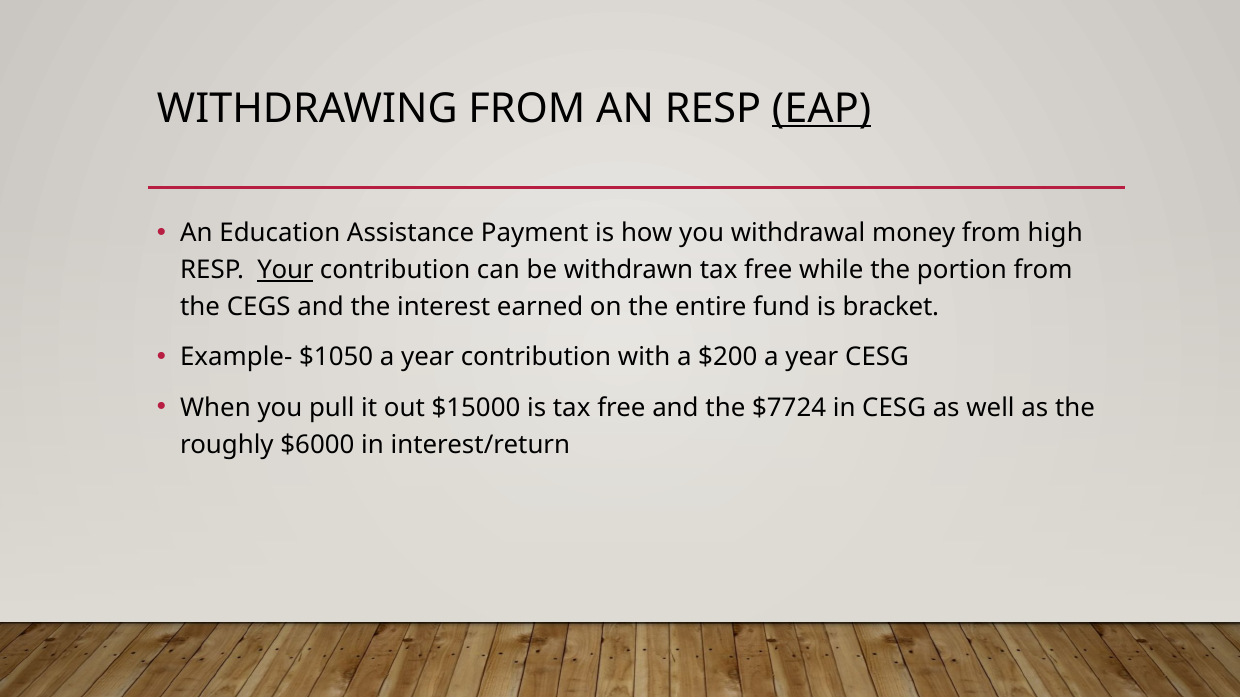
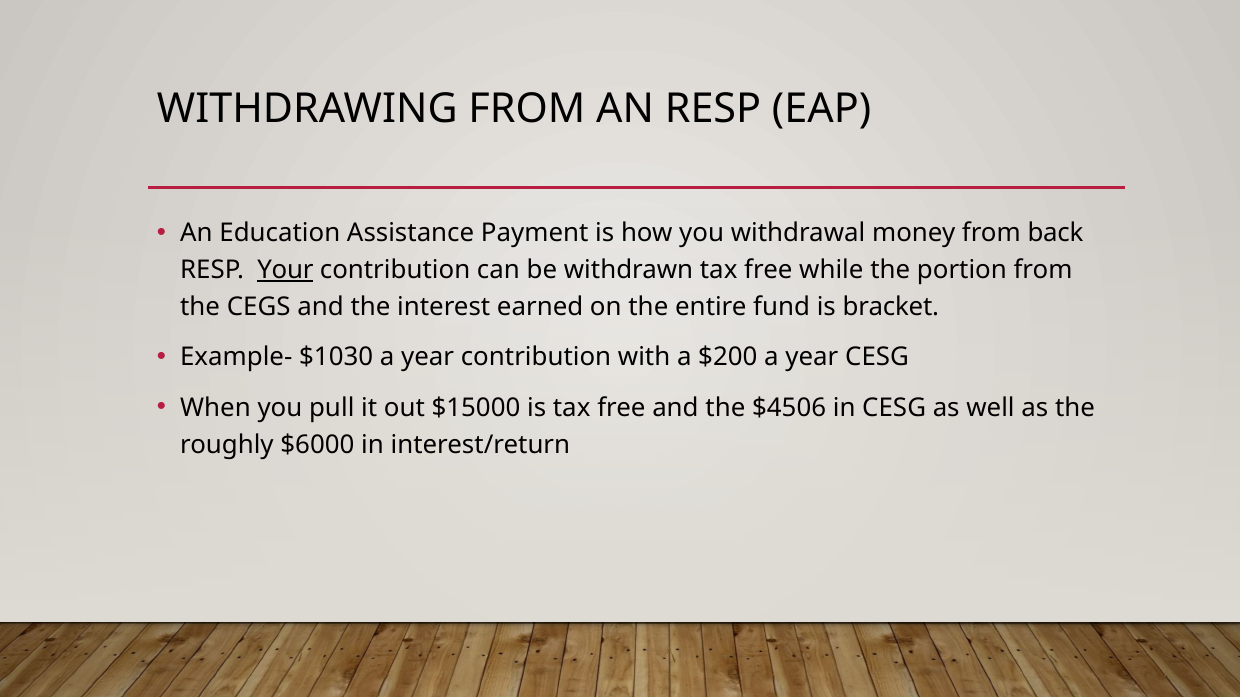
EAP underline: present -> none (822, 109)
high: high -> back (1055, 233)
$1050: $1050 -> $1030 (336, 358)
$7724: $7724 -> $4506 (789, 408)
